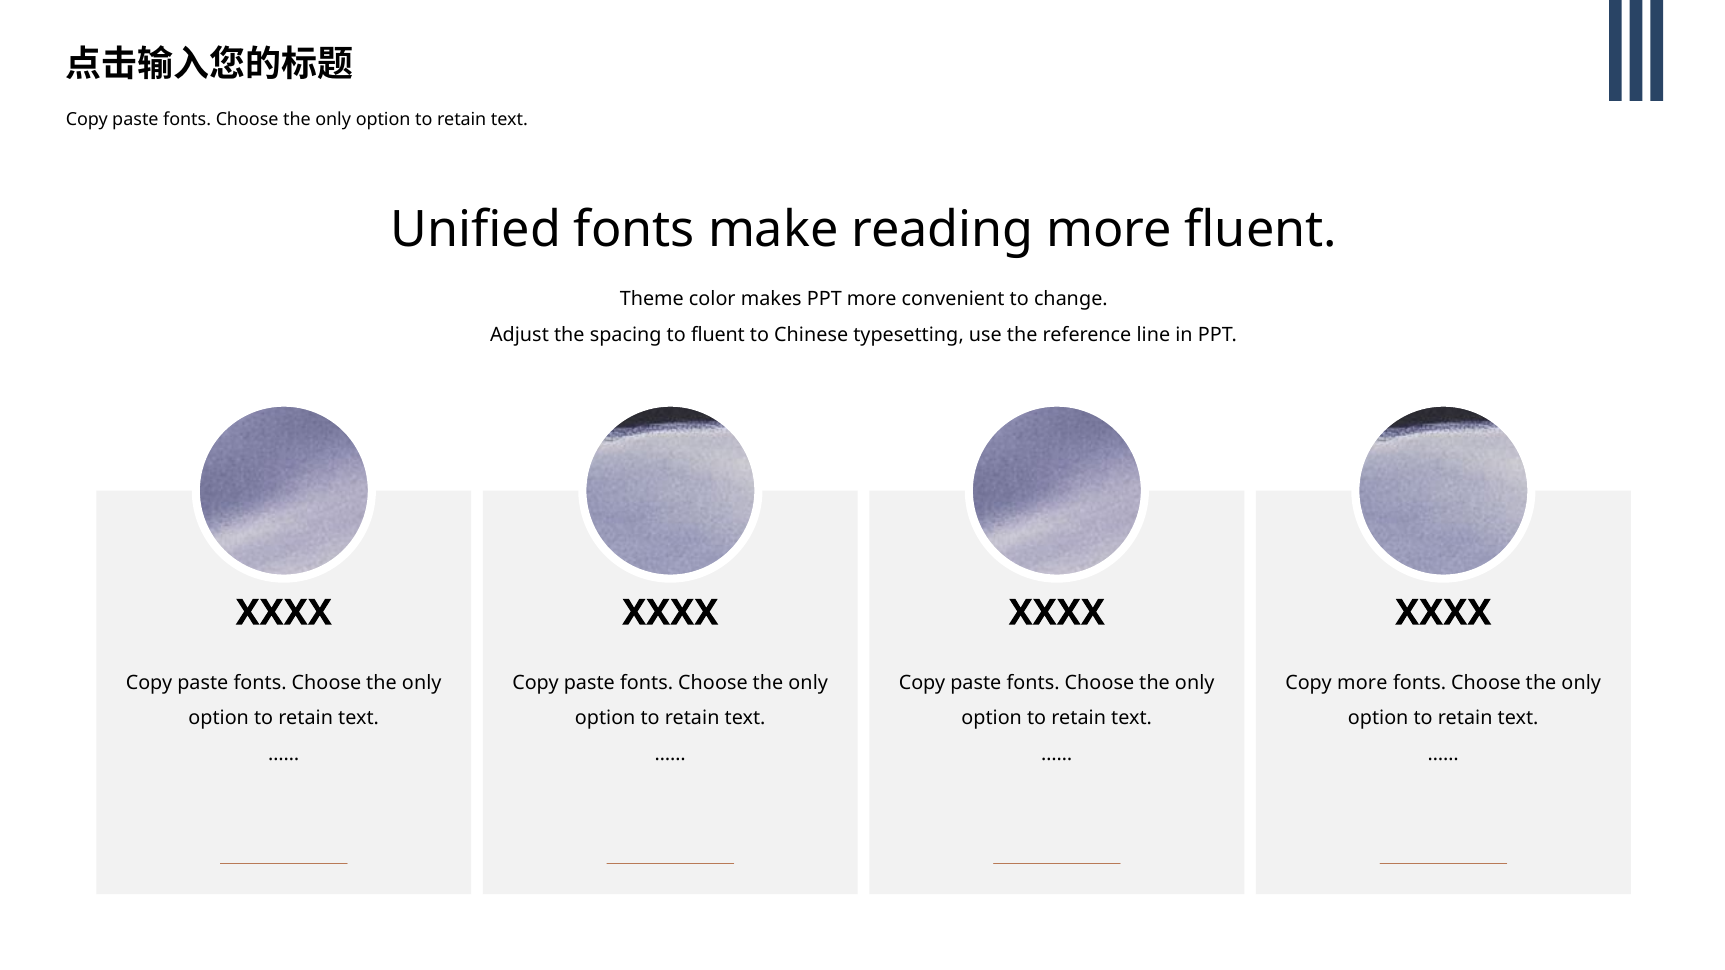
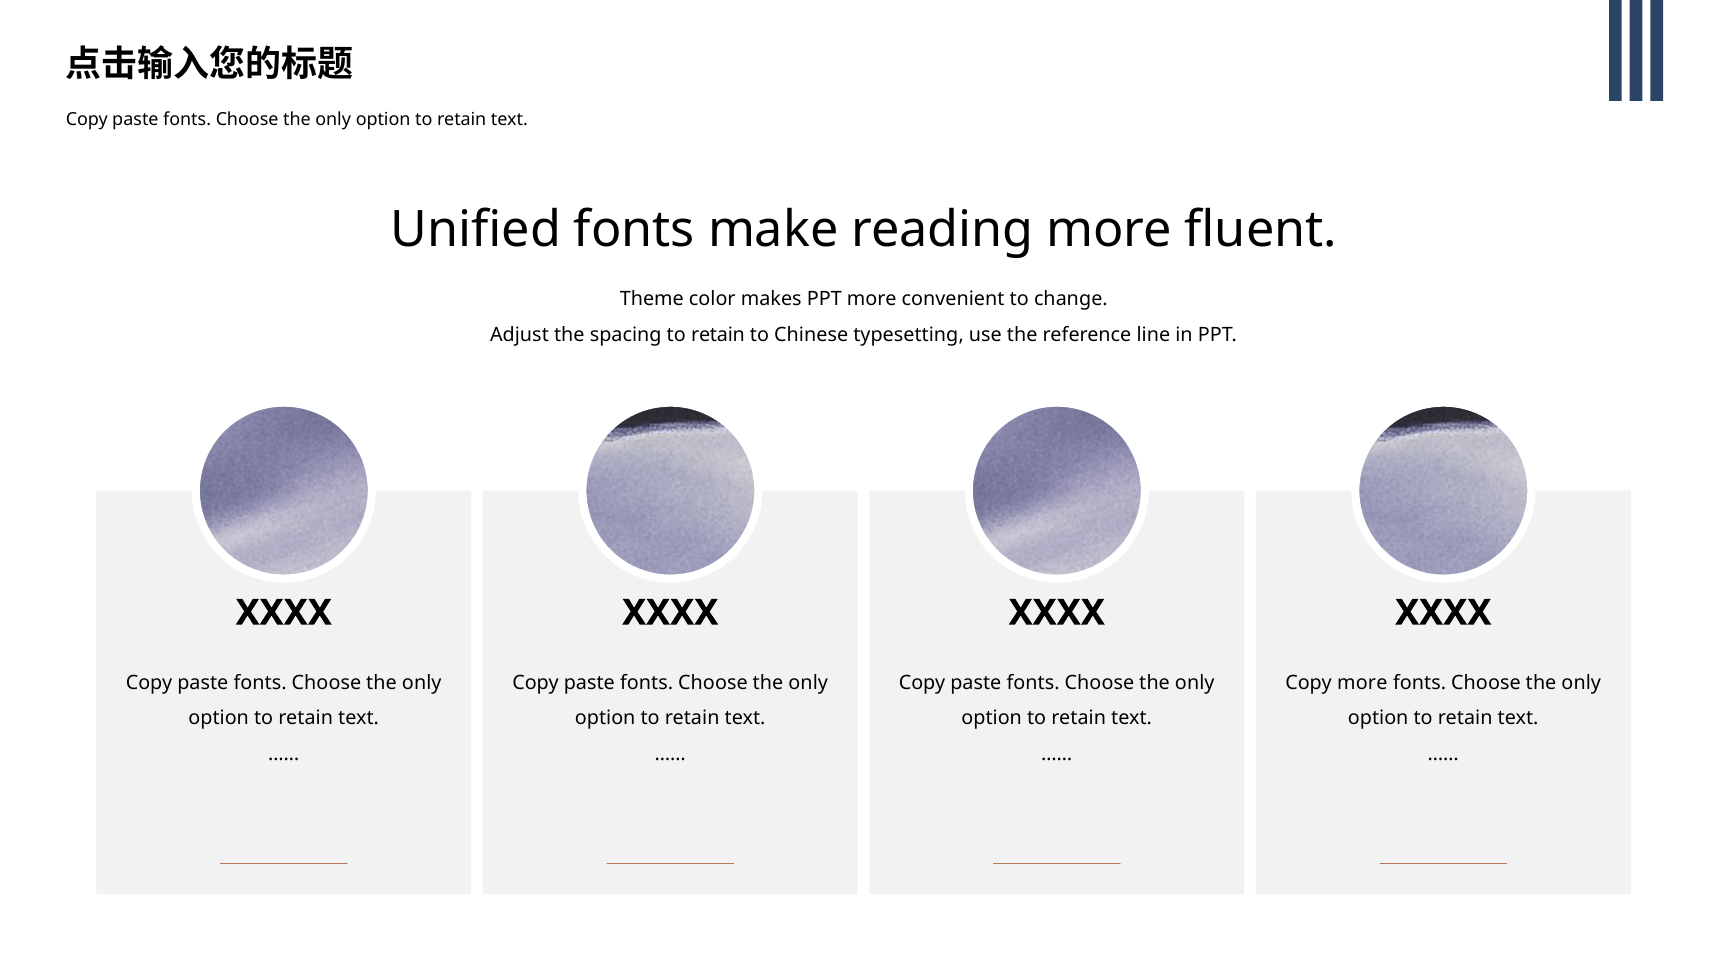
spacing to fluent: fluent -> retain (718, 335)
